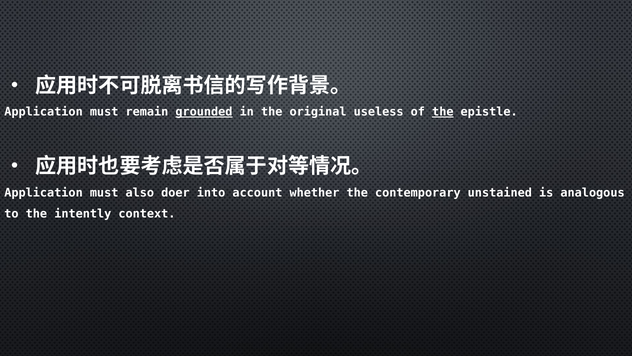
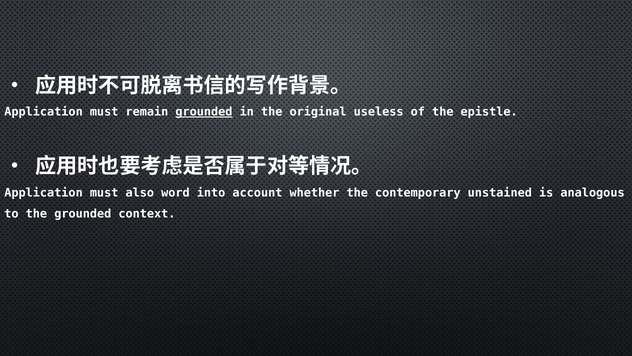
the underline: present -> none (443, 112)
doer: doer -> word (175, 192)
the intently: intently -> grounded (83, 214)
